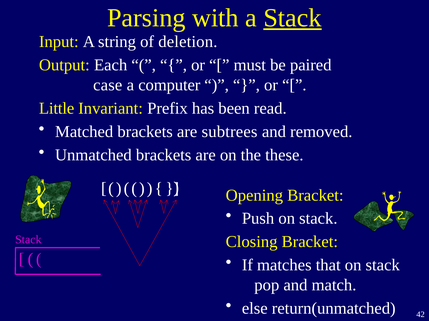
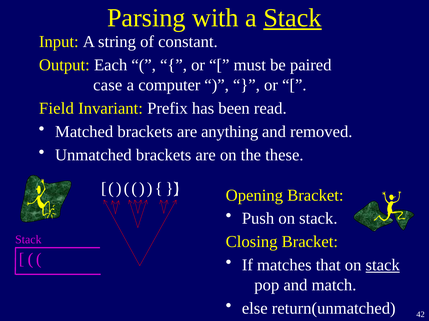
deletion: deletion -> constant (188, 42)
Little: Little -> Field (56, 109)
subtrees: subtrees -> anything (230, 132)
stack underline: none -> present (383, 266)
